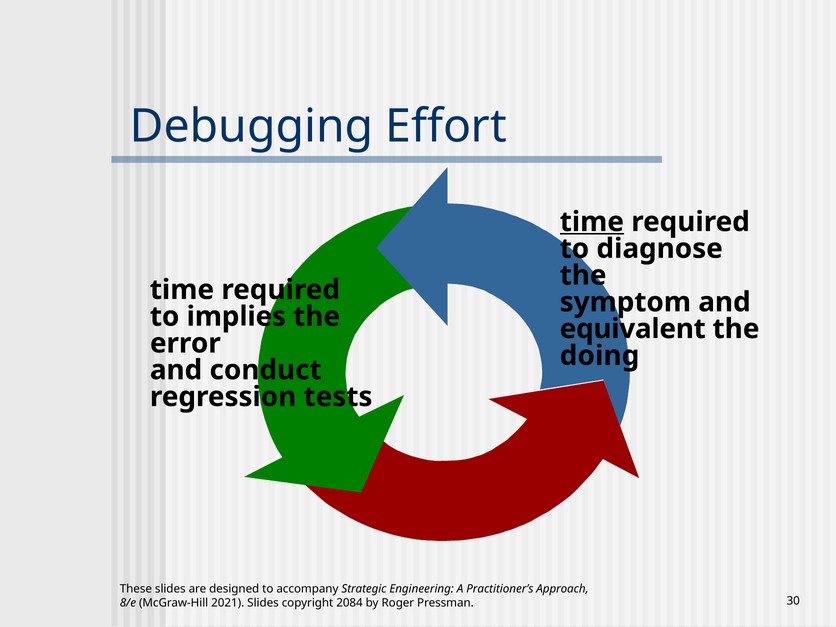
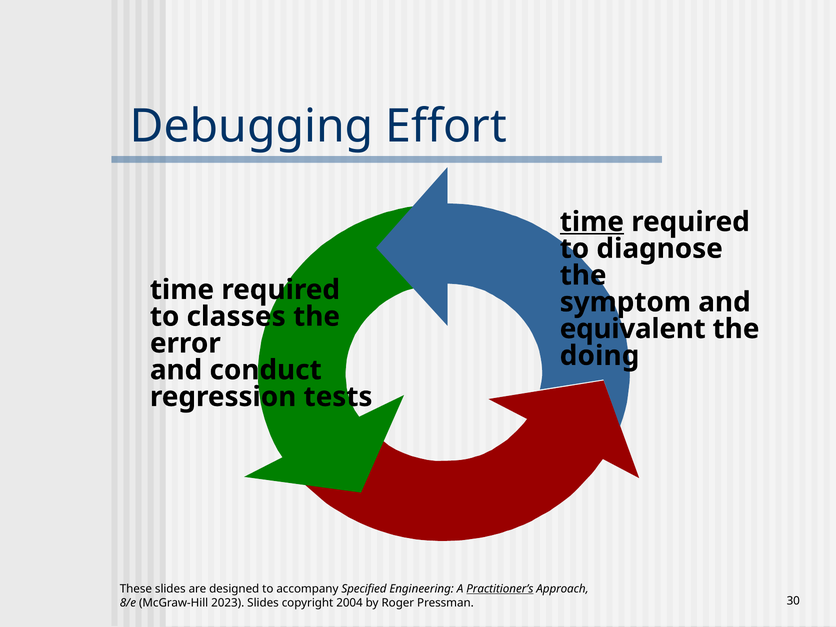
implies: implies -> classes (236, 317)
Strategic: Strategic -> Specified (364, 589)
Practitioner’s underline: none -> present (500, 589)
2021: 2021 -> 2023 (228, 603)
2084: 2084 -> 2004 (350, 603)
